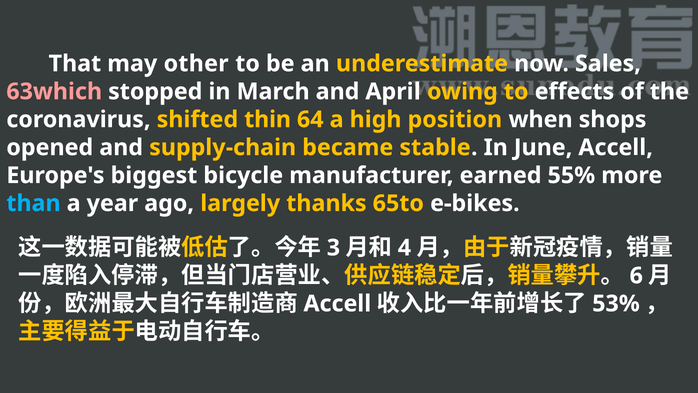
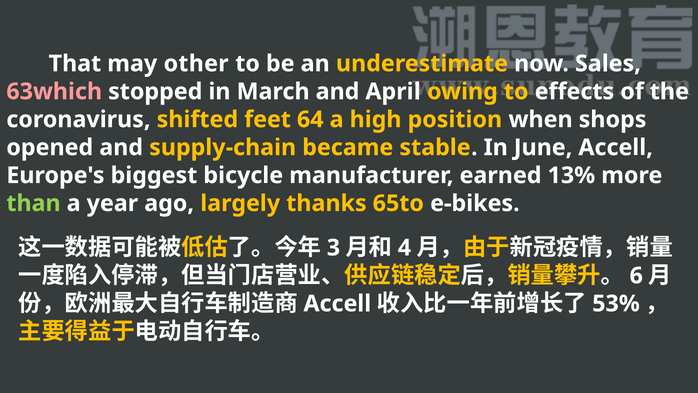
thin: thin -> feet (268, 119)
55%: 55% -> 13% (571, 175)
than colour: light blue -> light green (33, 203)
